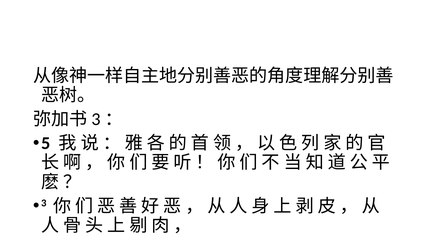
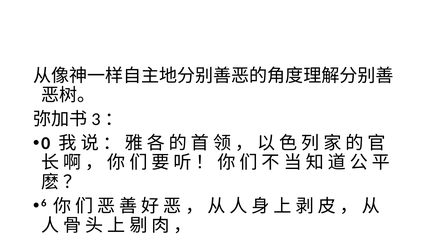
5: 5 -> 0 (46, 144)
3: 3 -> 6 (44, 204)
